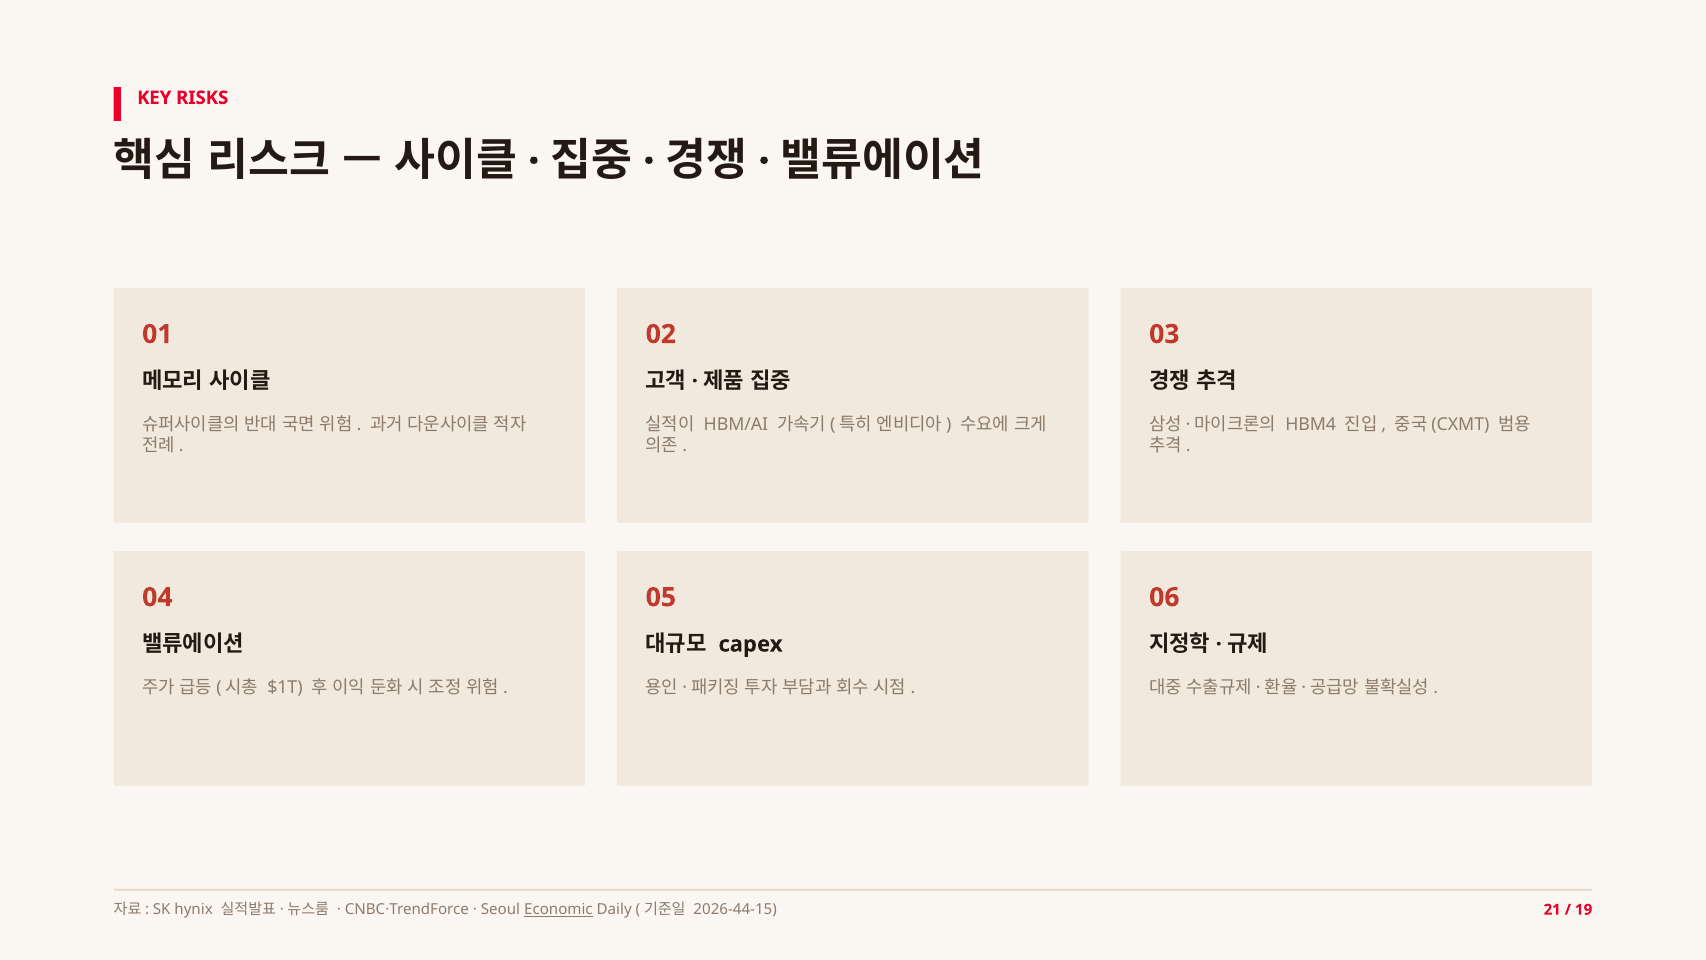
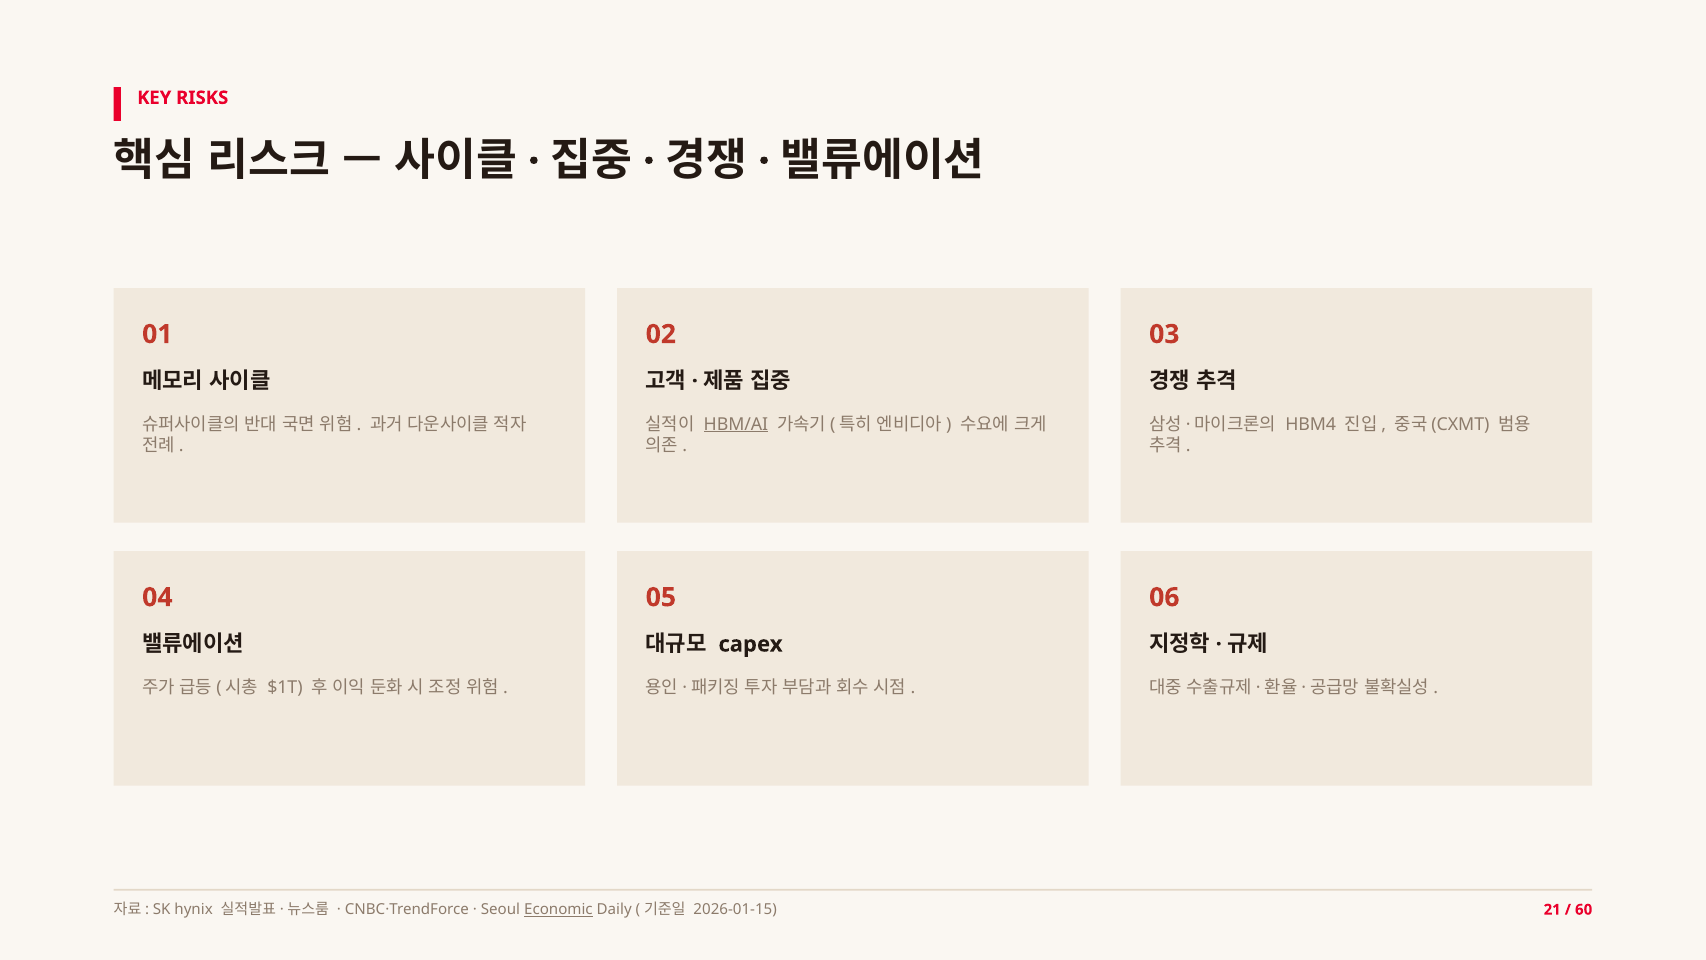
HBM/AI underline: none -> present (736, 424)
2026-44-15: 2026-44-15 -> 2026-01-15 (735, 909)
19: 19 -> 60 (1584, 909)
